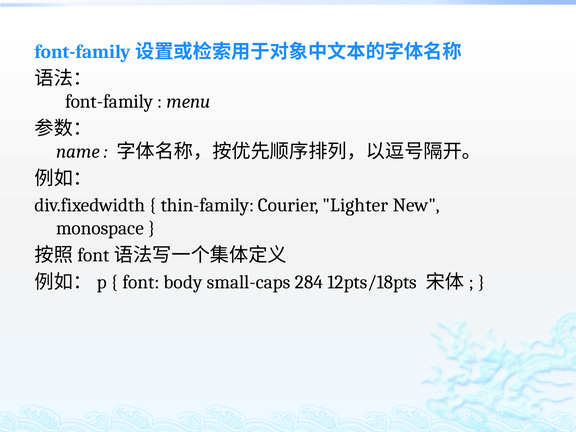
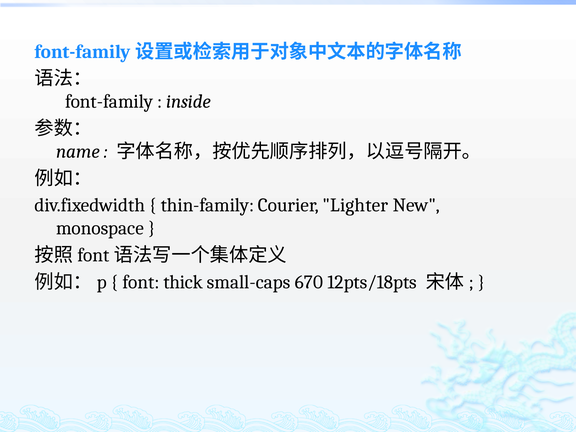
menu: menu -> inside (189, 102)
body: body -> thick (183, 282)
284: 284 -> 670 (309, 282)
